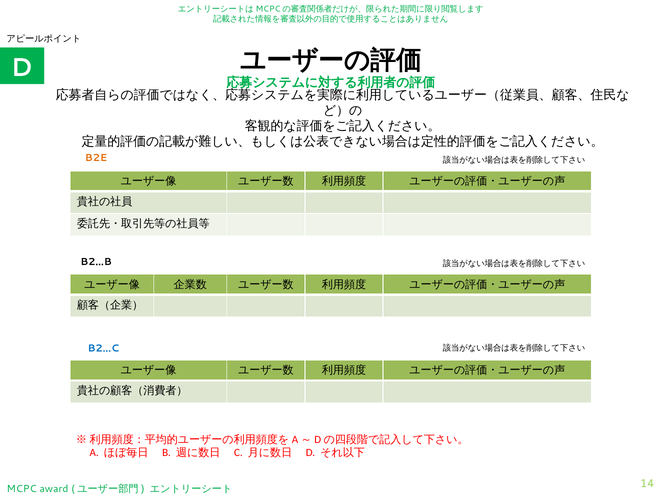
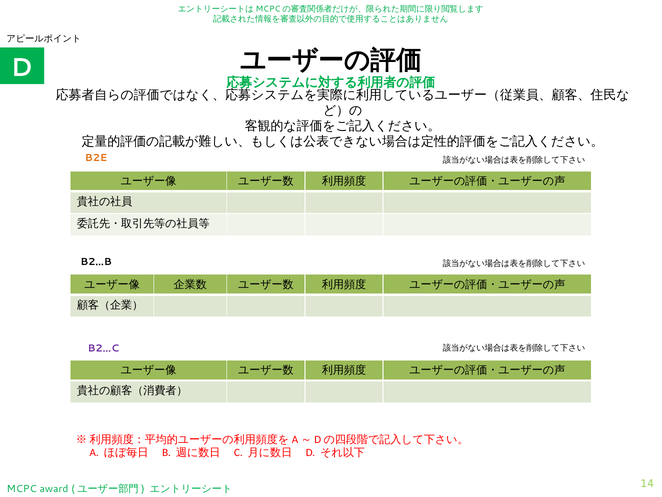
B2…C colour: blue -> purple (103, 348)
